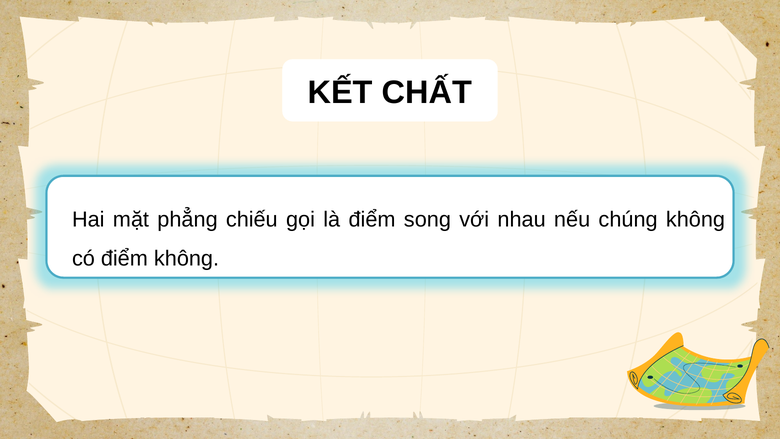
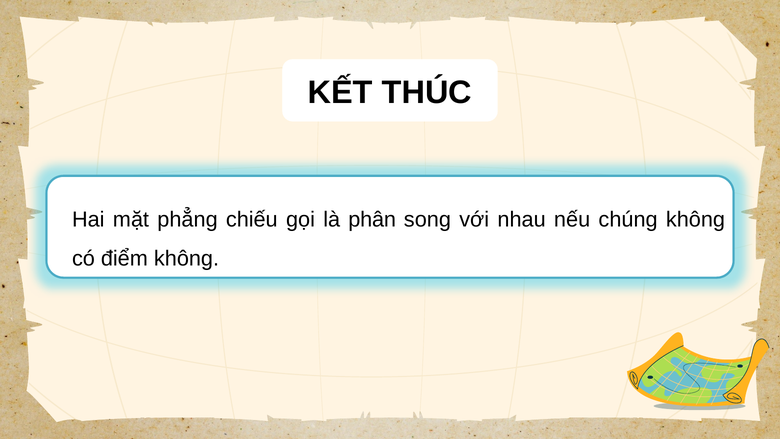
CHẤT: CHẤT -> THÚC (427, 93)
là điểm: điểm -> phân (372, 219)
